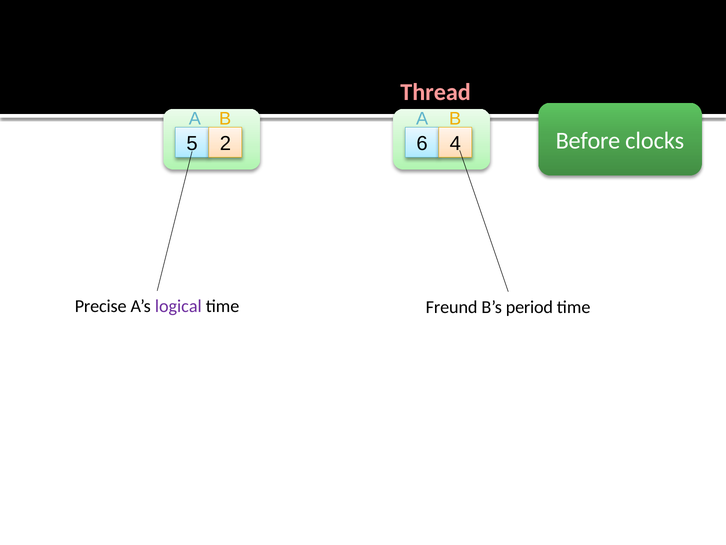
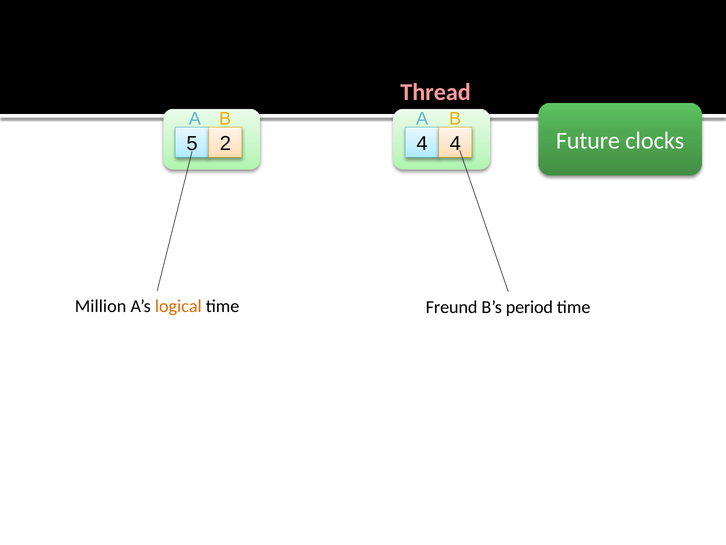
Before: Before -> Future (588, 141)
2 6: 6 -> 4 (422, 144)
Precise: Precise -> Million (101, 306)
logical colour: purple -> orange (178, 306)
